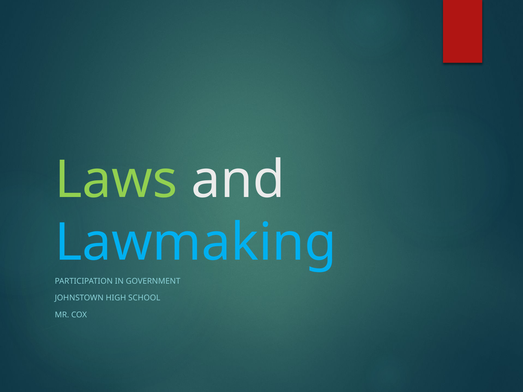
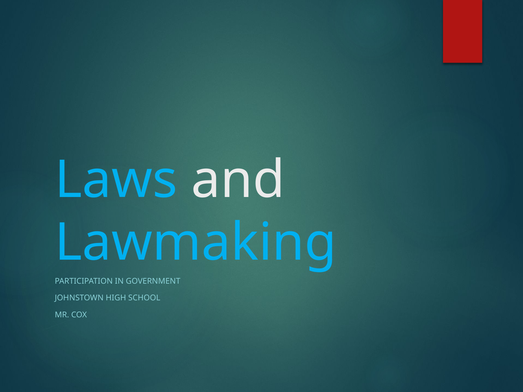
Laws colour: light green -> light blue (116, 180)
